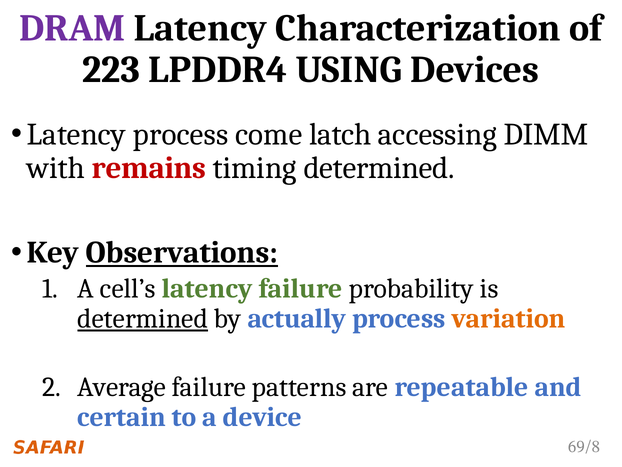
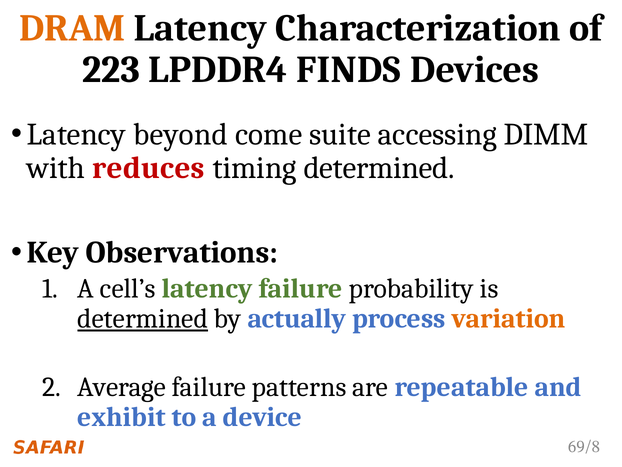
DRAM colour: purple -> orange (72, 28)
USING: USING -> FINDS (349, 69)
Latency process: process -> beyond (180, 134)
latch: latch -> suite (340, 134)
remains: remains -> reduces (149, 168)
Observations underline: present -> none (182, 252)
certain: certain -> exhibit (122, 416)
